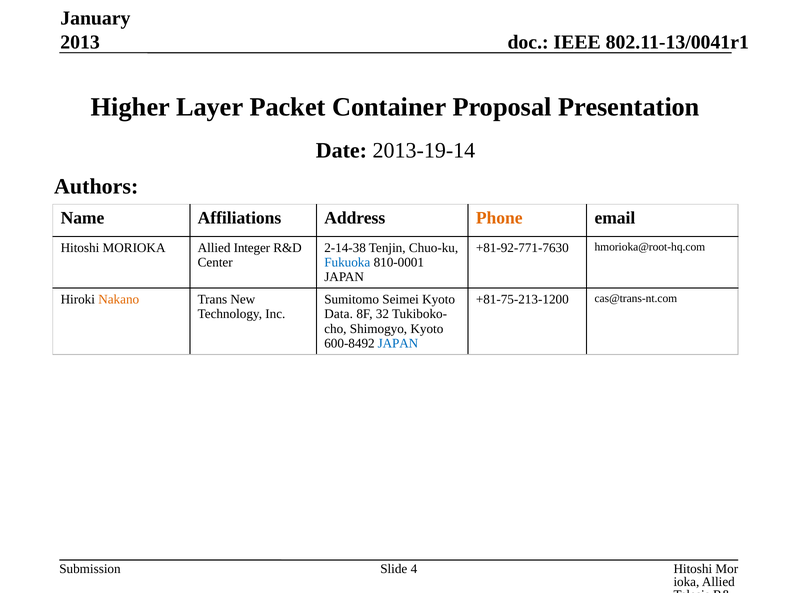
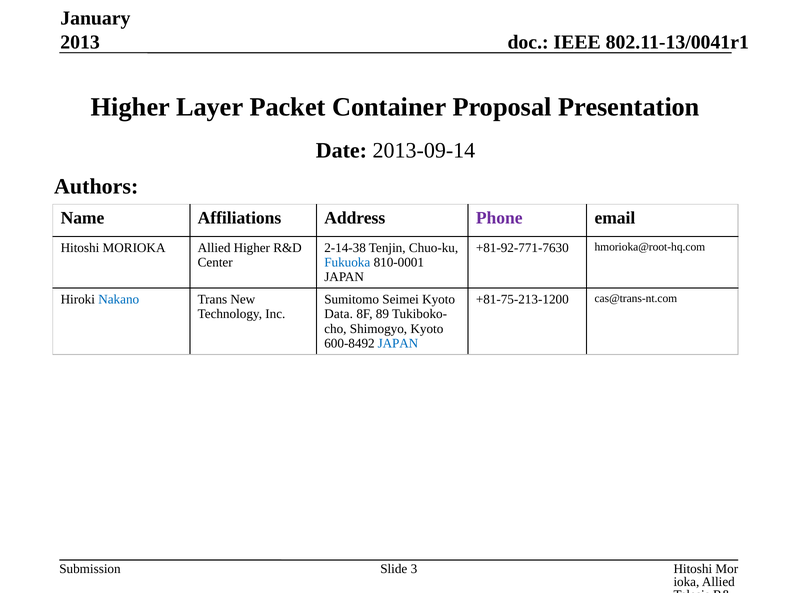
2013-19-14: 2013-19-14 -> 2013-09-14 (424, 151)
Phone colour: orange -> purple (499, 218)
Allied Integer: Integer -> Higher (252, 248)
Nakano colour: orange -> blue (119, 300)
32: 32 -> 89 (382, 314)
4: 4 -> 3 (414, 569)
